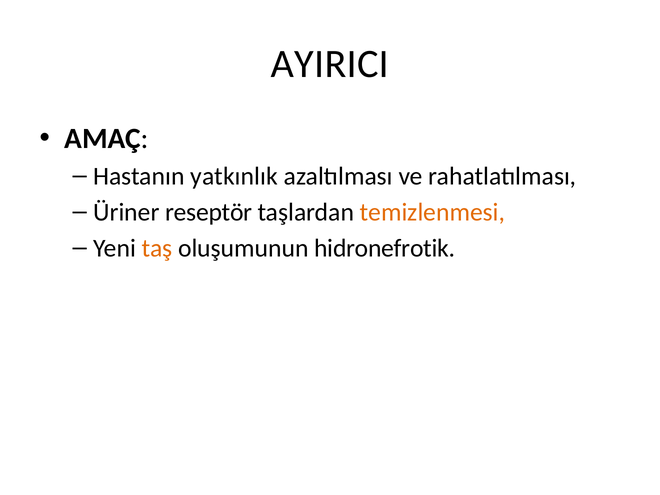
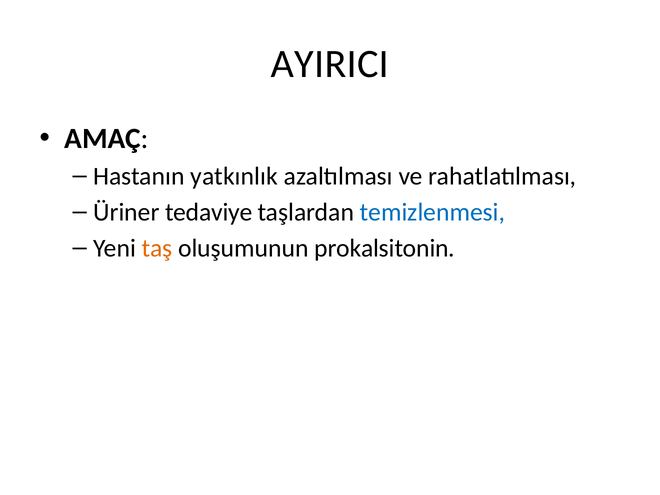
reseptör: reseptör -> tedaviye (209, 212)
temizlenmesi colour: orange -> blue (432, 212)
hidronefrotik: hidronefrotik -> prokalsitonin (385, 248)
